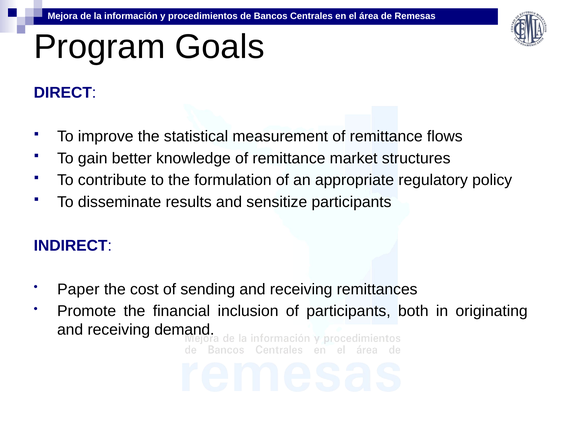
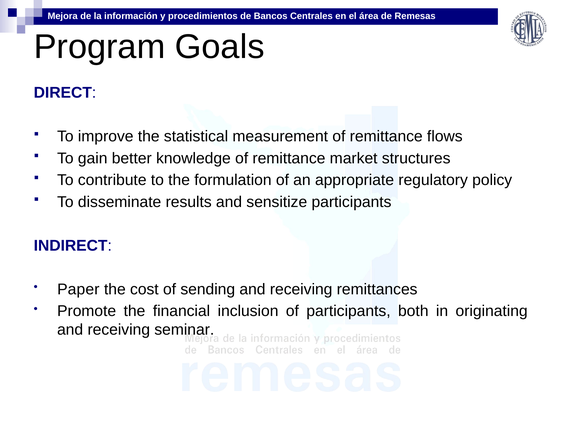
demand: demand -> seminar (184, 330)
